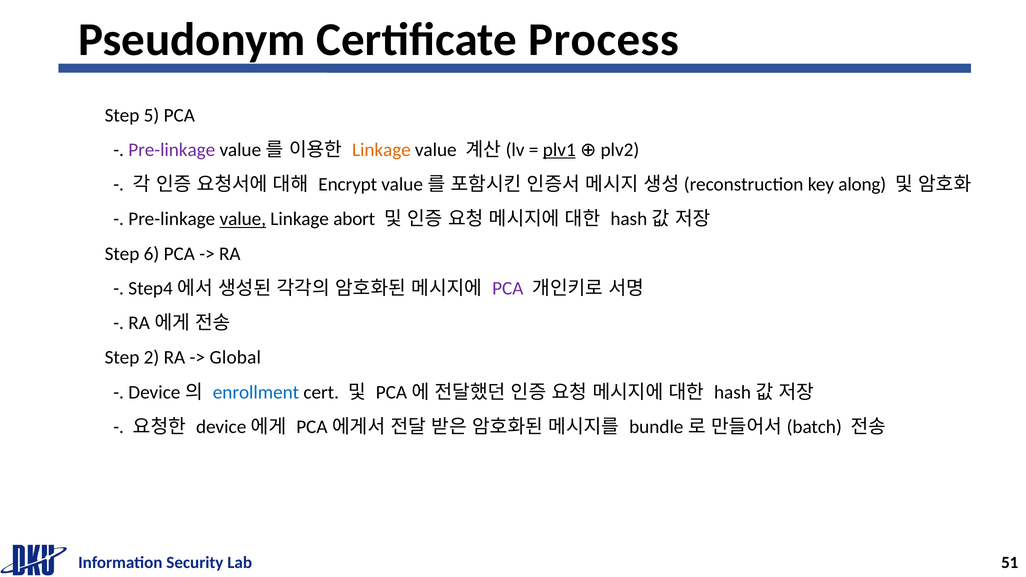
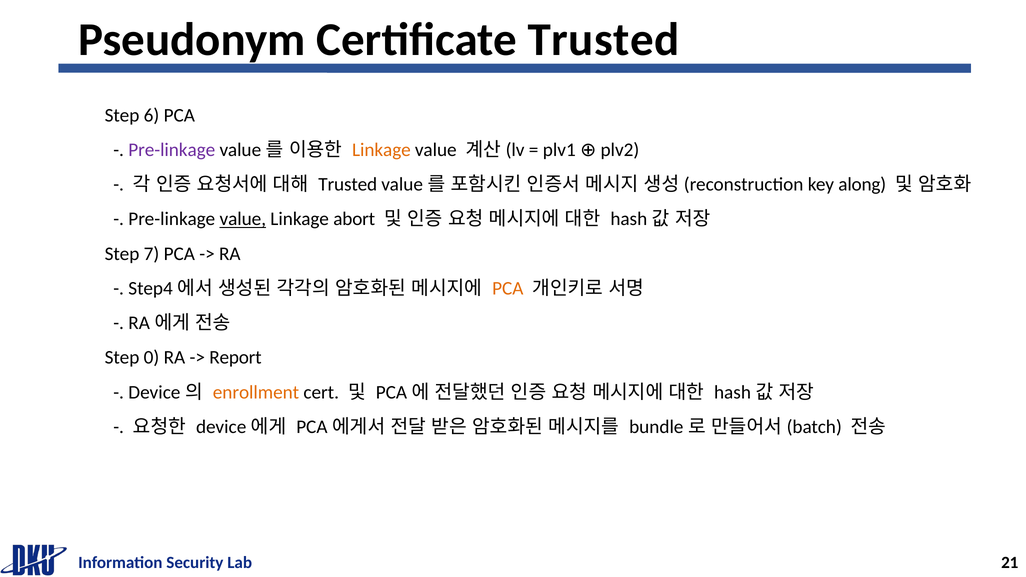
Certificate Process: Process -> Trusted (603, 40)
5: 5 -> 6 (151, 115)
plv1 underline: present -> none (559, 150)
Encrypt: Encrypt -> Trusted (348, 185)
6: 6 -> 7 (151, 254)
PCA colour: purple -> orange (508, 288)
2: 2 -> 0 (151, 358)
Global: Global -> Report (235, 358)
enrollment colour: blue -> orange (256, 392)
51: 51 -> 21 (1010, 563)
